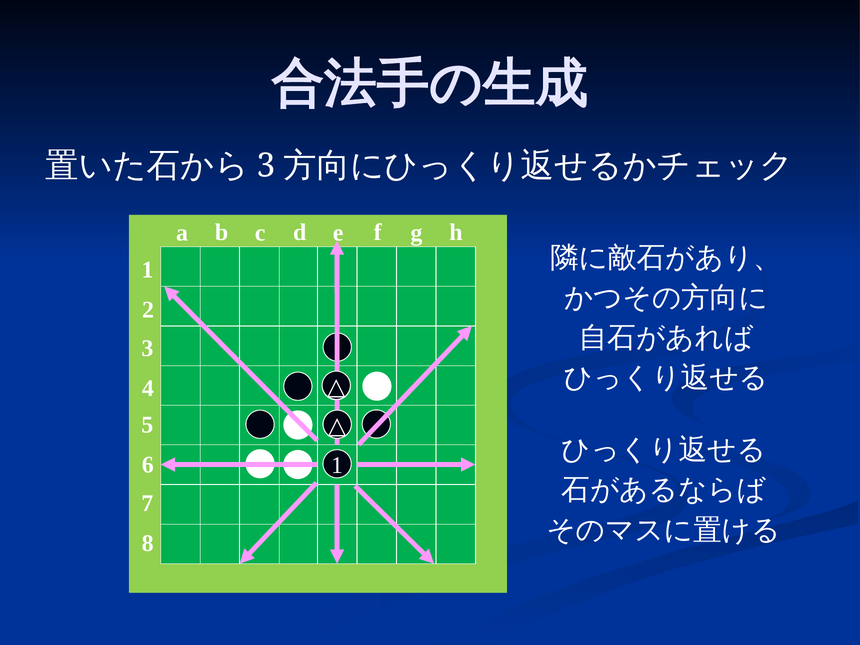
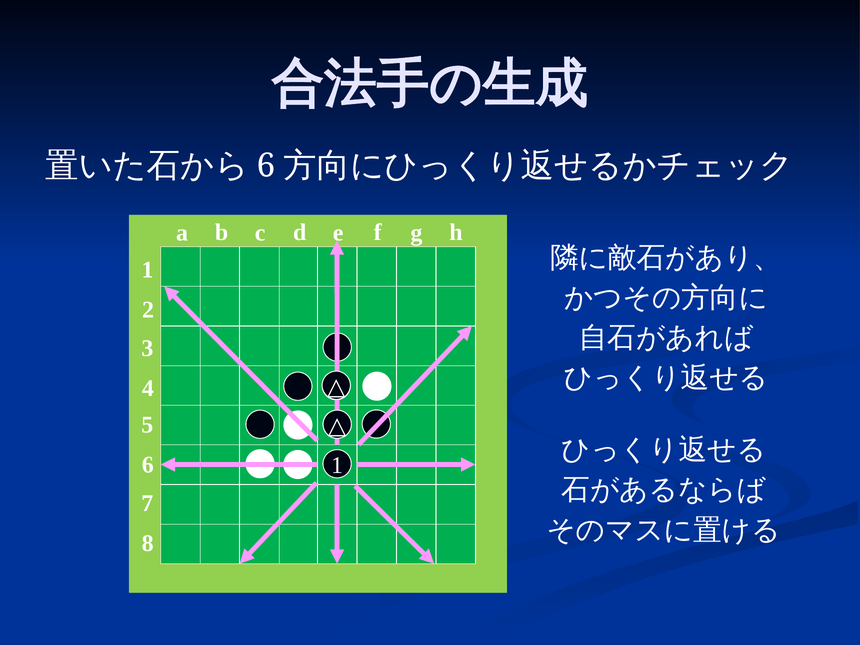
3: 3 -> 6 (266, 166)
